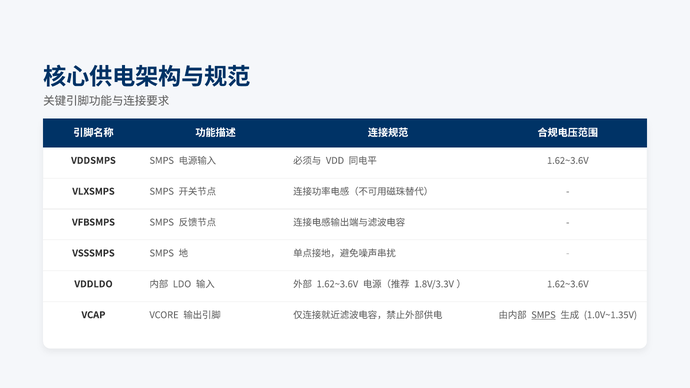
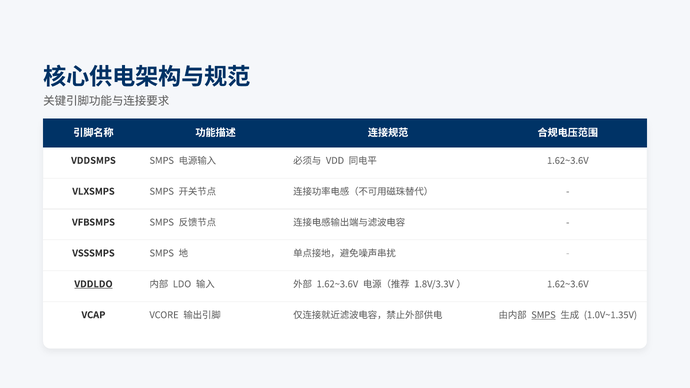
VDDLDO underline: none -> present (93, 284)
